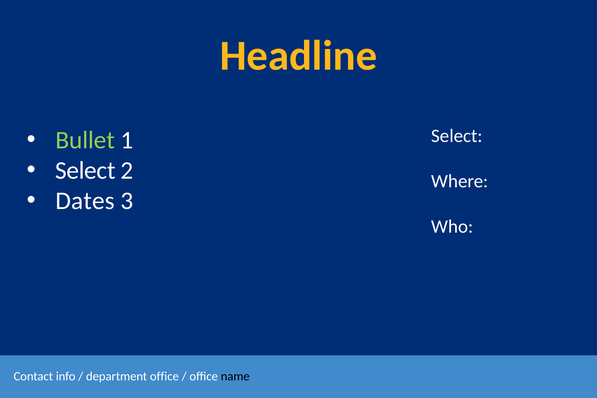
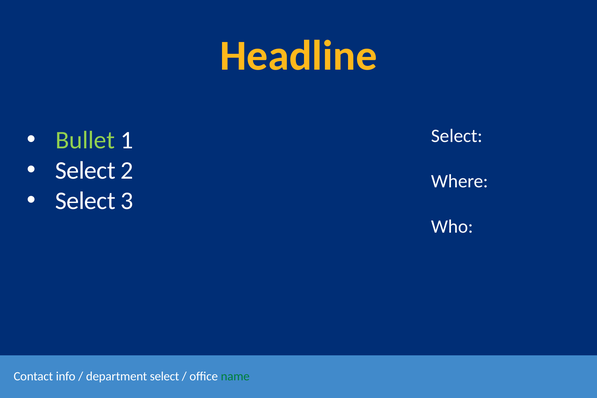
Dates: Dates -> Select (85, 201)
department office: office -> select (165, 376)
name colour: black -> green (235, 376)
